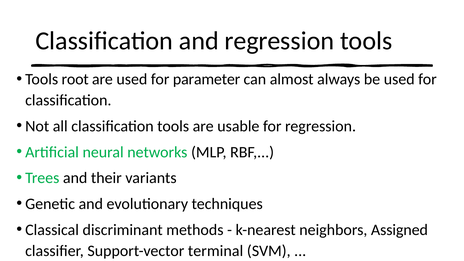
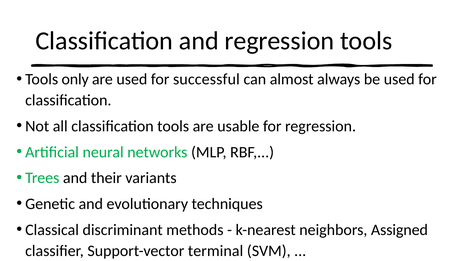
root: root -> only (75, 79)
parameter: parameter -> successful (206, 79)
